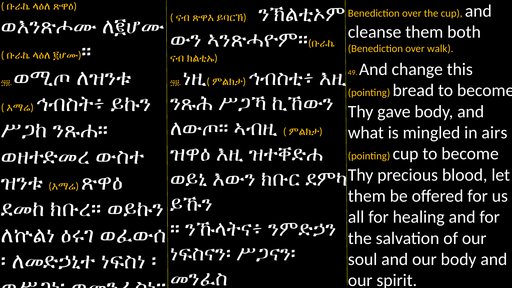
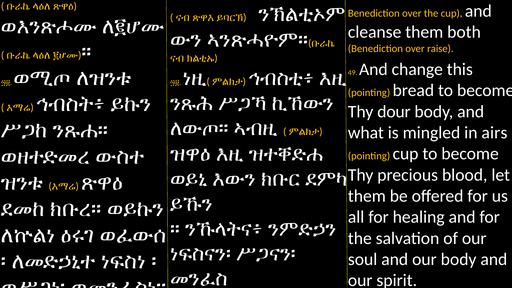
walk: walk -> raise (440, 49)
gave: gave -> dour (394, 112)
